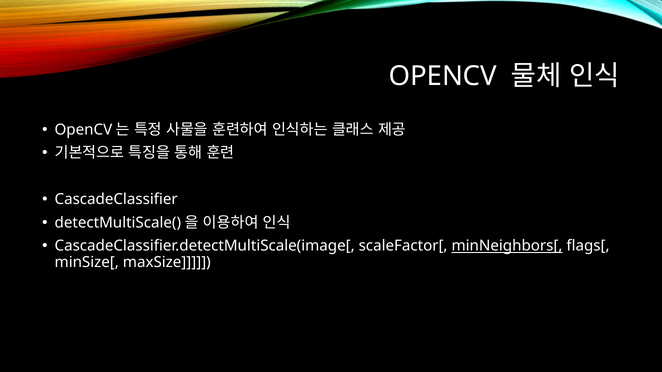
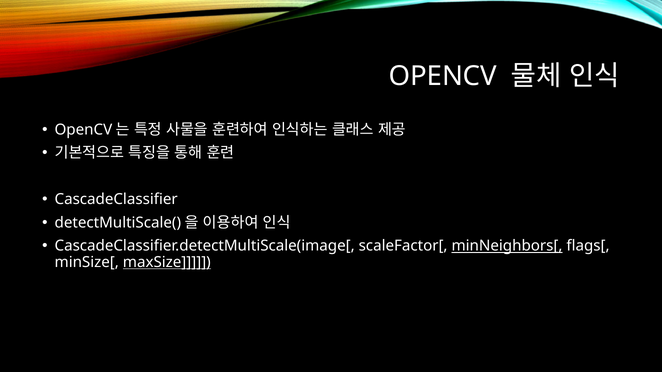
maxSize underline: none -> present (167, 262)
